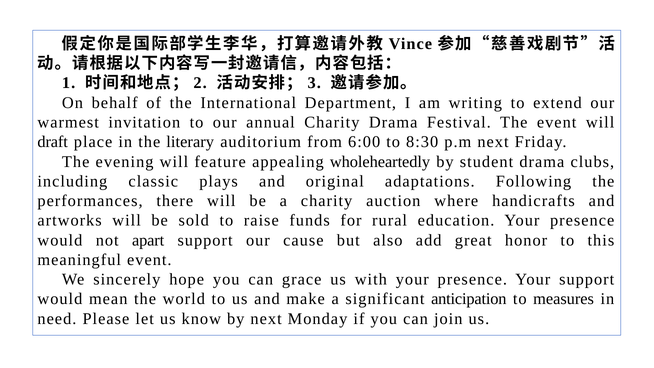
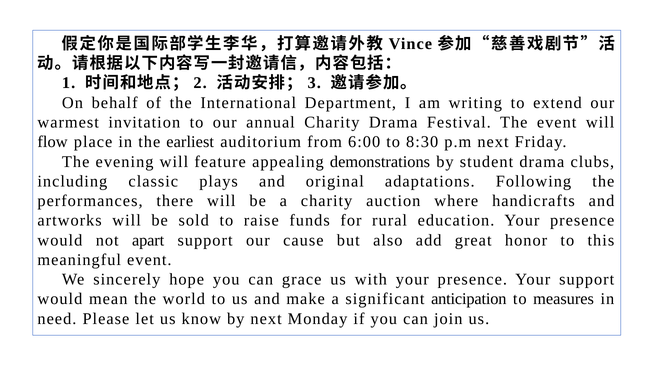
draft: draft -> flow (53, 142)
literary: literary -> earliest (190, 142)
wholeheartedly: wholeheartedly -> demonstrations (380, 162)
